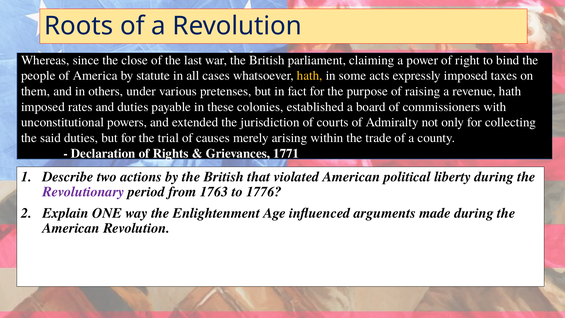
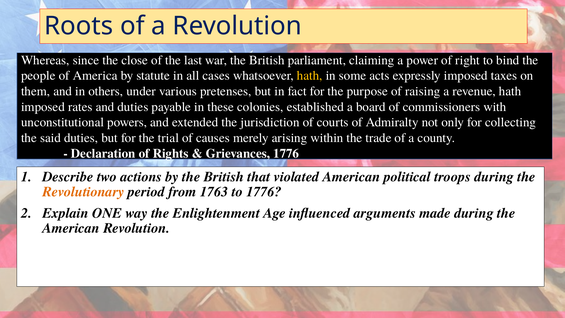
Grievances 1771: 1771 -> 1776 (286, 153)
liberty: liberty -> troops (453, 177)
Revolutionary colour: purple -> orange (83, 192)
